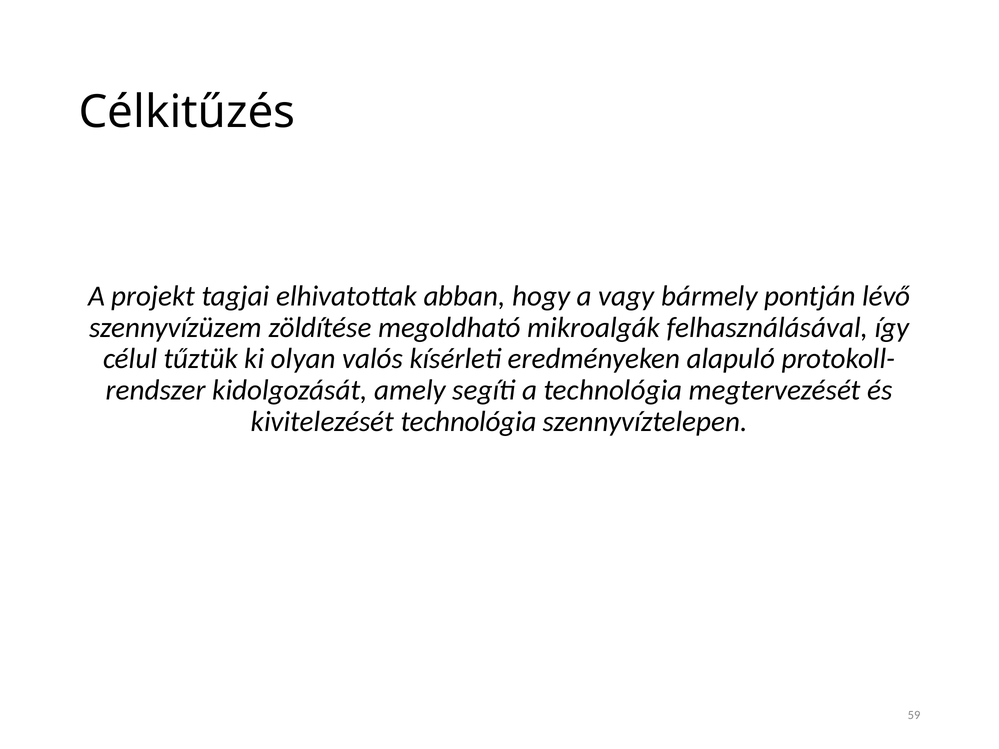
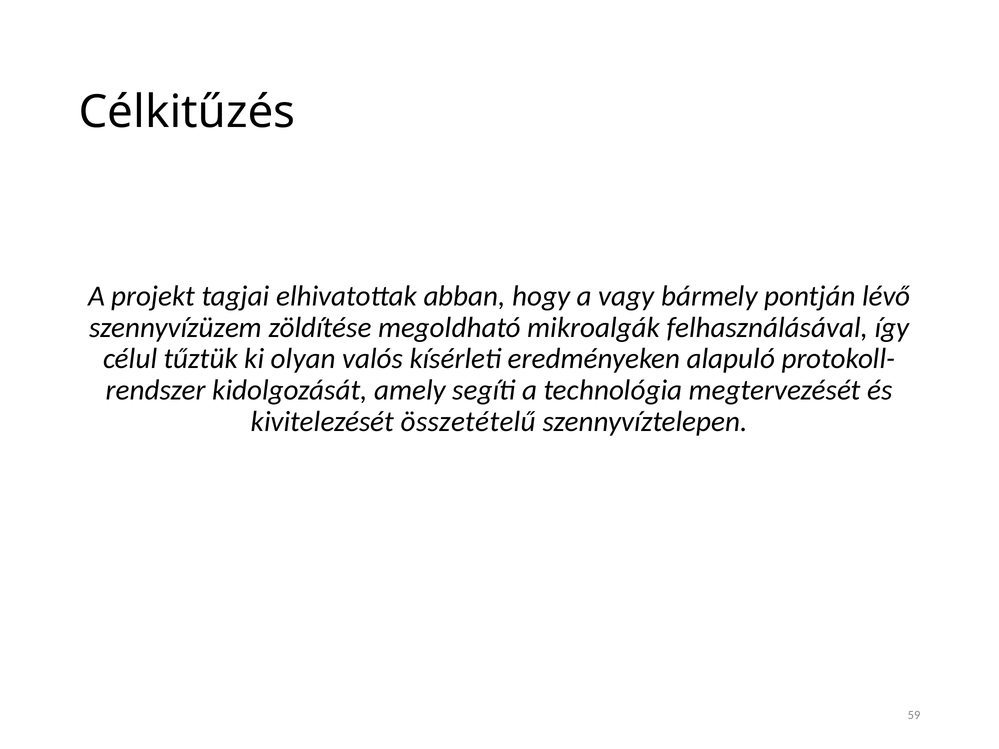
kivitelezését technológia: technológia -> összetételű (468, 422)
